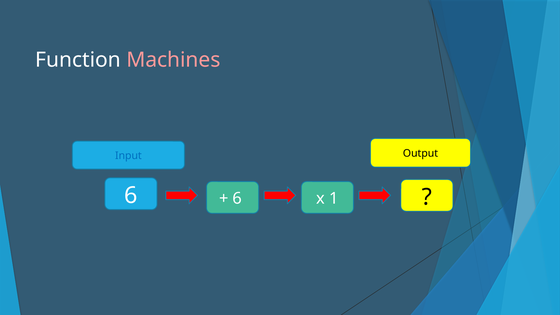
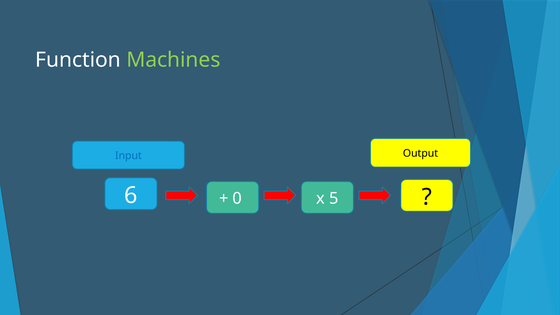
Machines colour: pink -> light green (173, 60)
6: 6 -> 0 (237, 199)
1: 1 -> 5 (334, 199)
